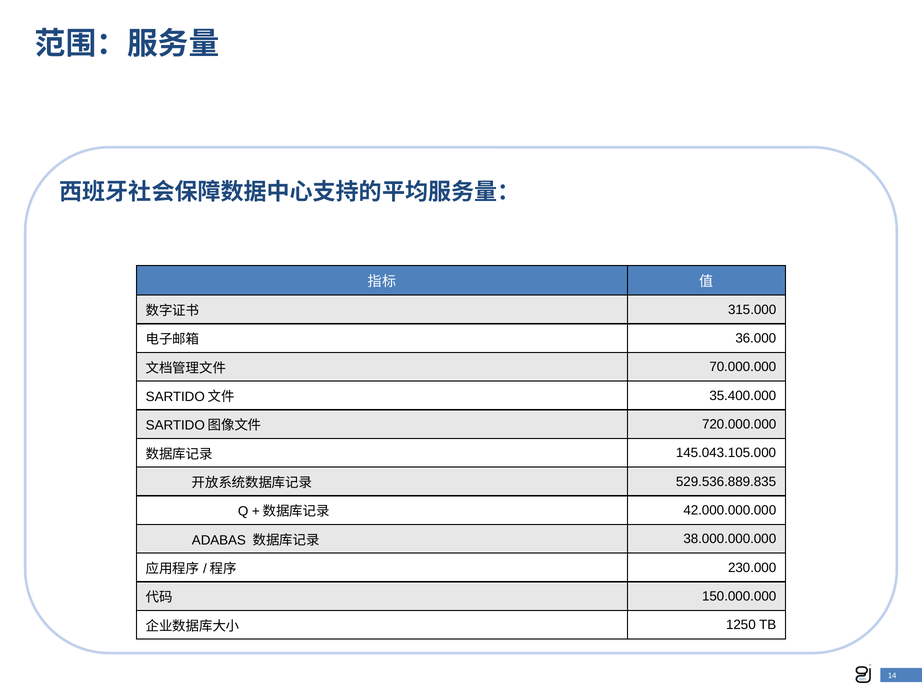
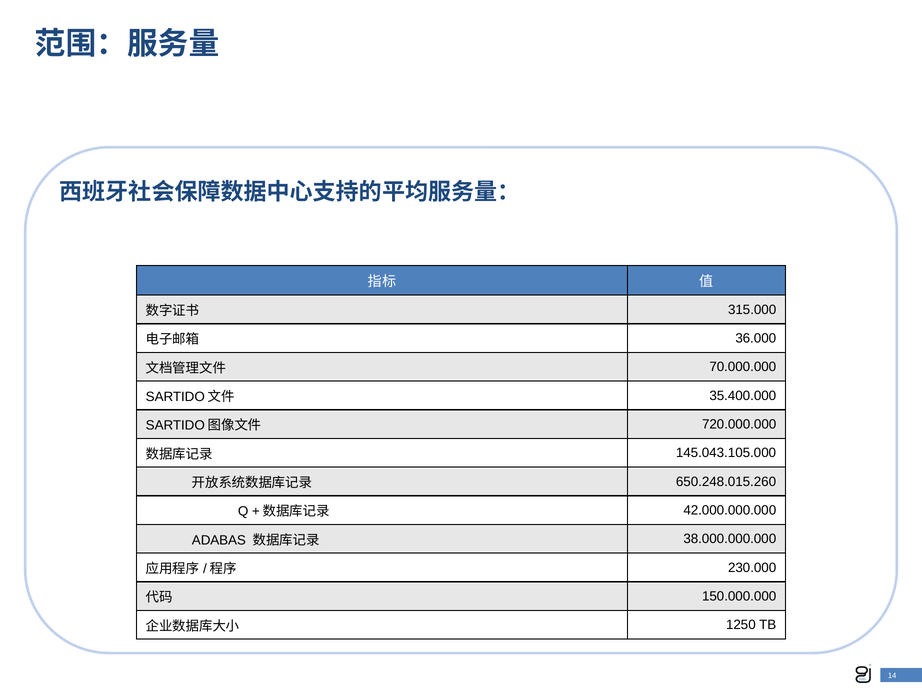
529.536.889.835: 529.536.889.835 -> 650.248.015.260 (726, 481)
